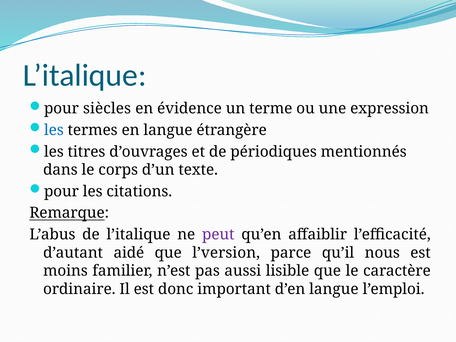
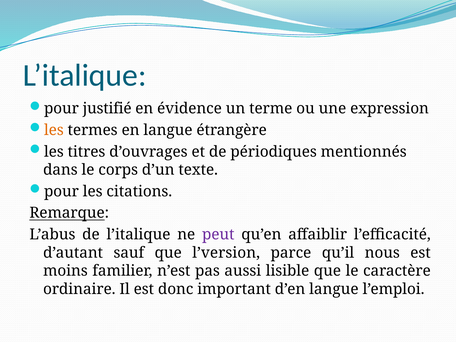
siècles: siècles -> justifié (107, 109)
les colour: blue -> orange (54, 130)
aidé: aidé -> sauf (129, 253)
